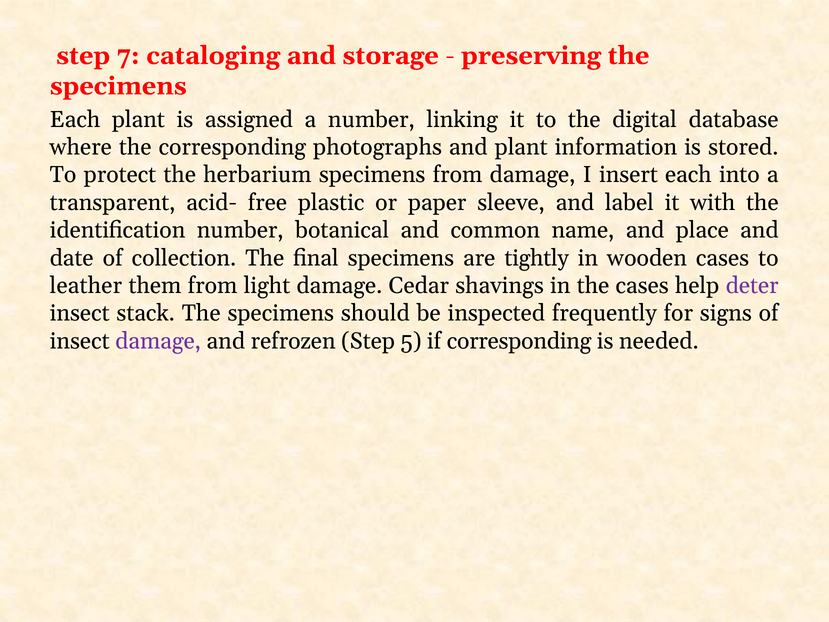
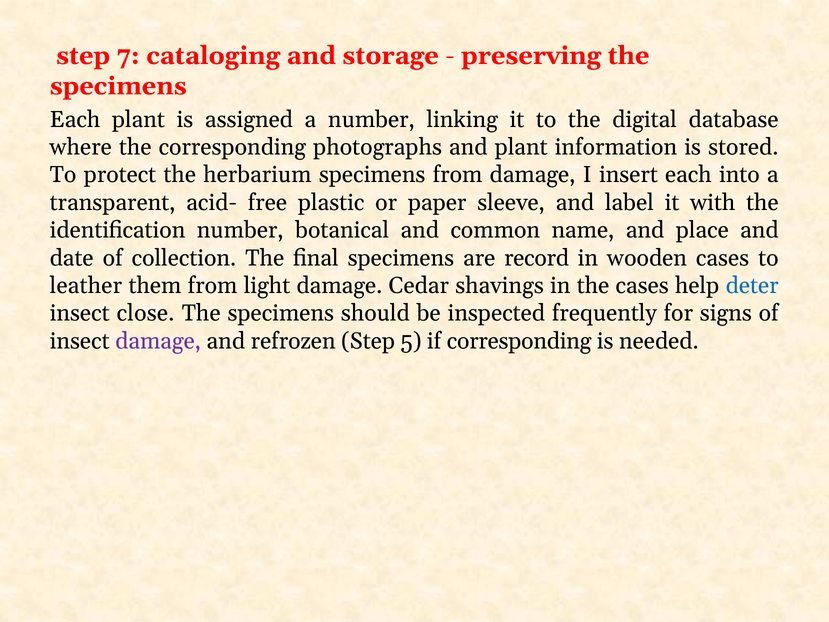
tightly: tightly -> record (537, 258)
deter colour: purple -> blue (752, 286)
stack: stack -> close (146, 313)
